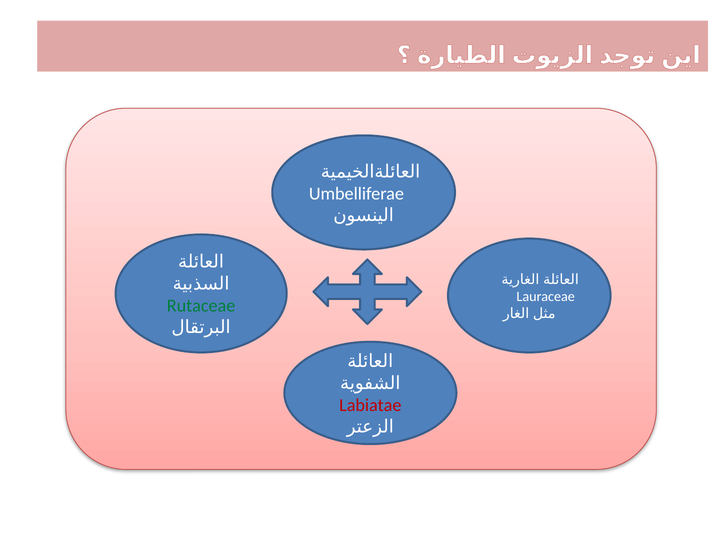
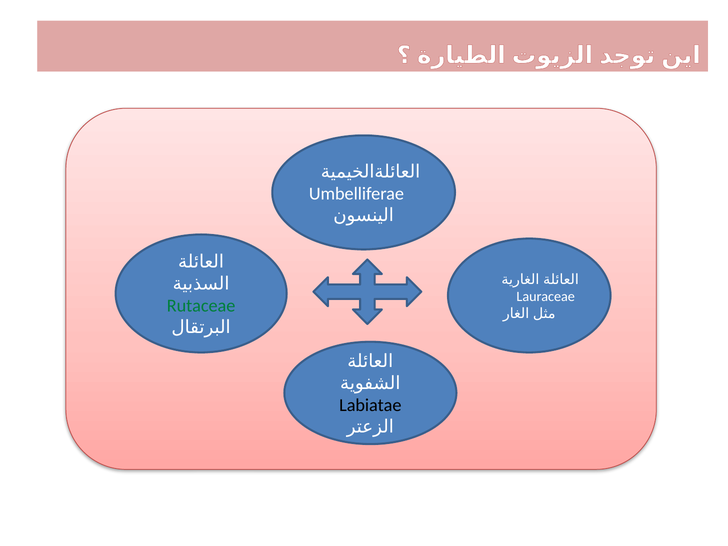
Labiatae colour: red -> black (370, 405)
